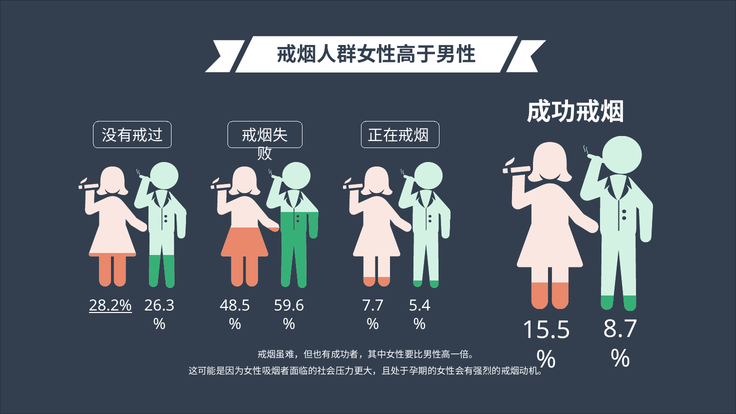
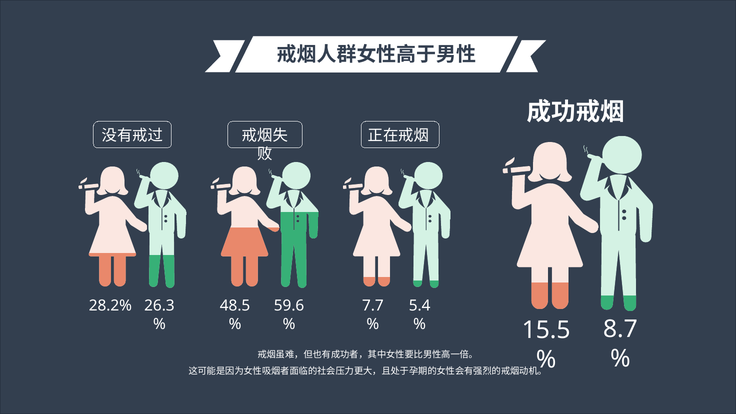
28.2% underline: present -> none (110, 306)
